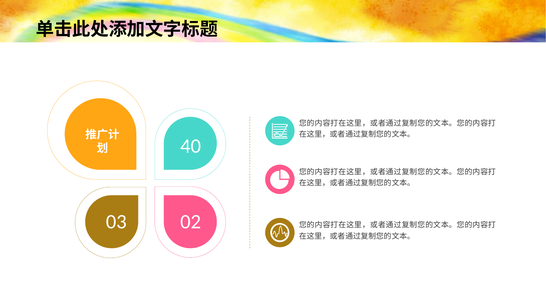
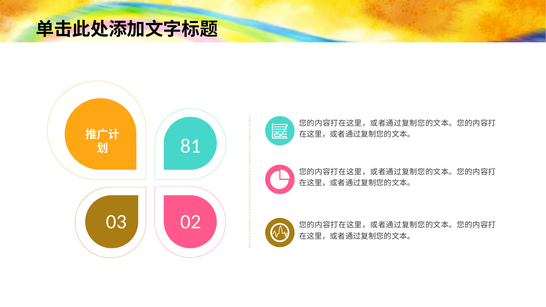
40: 40 -> 81 (191, 146)
